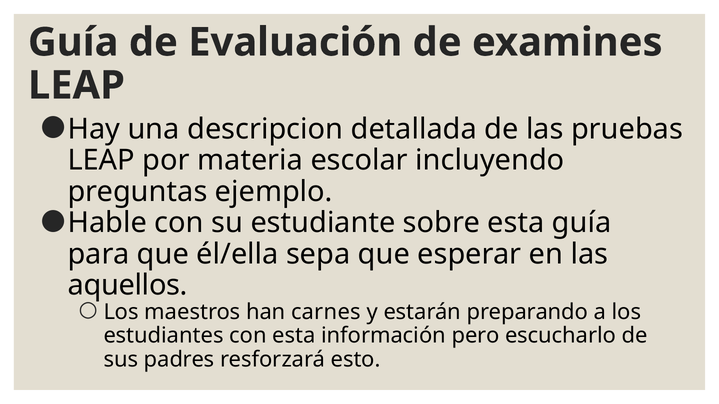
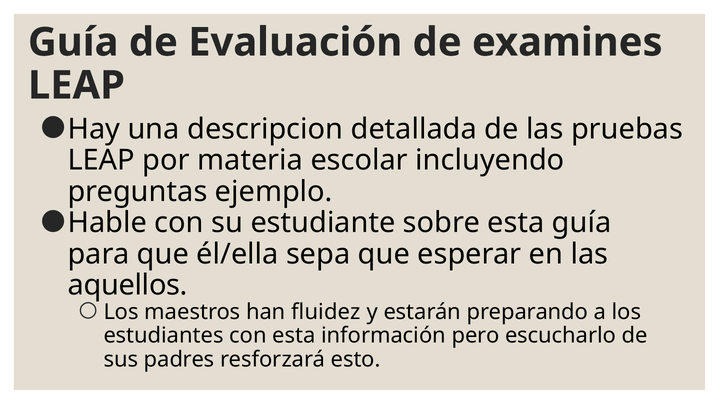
carnes: carnes -> fluidez (326, 312)
